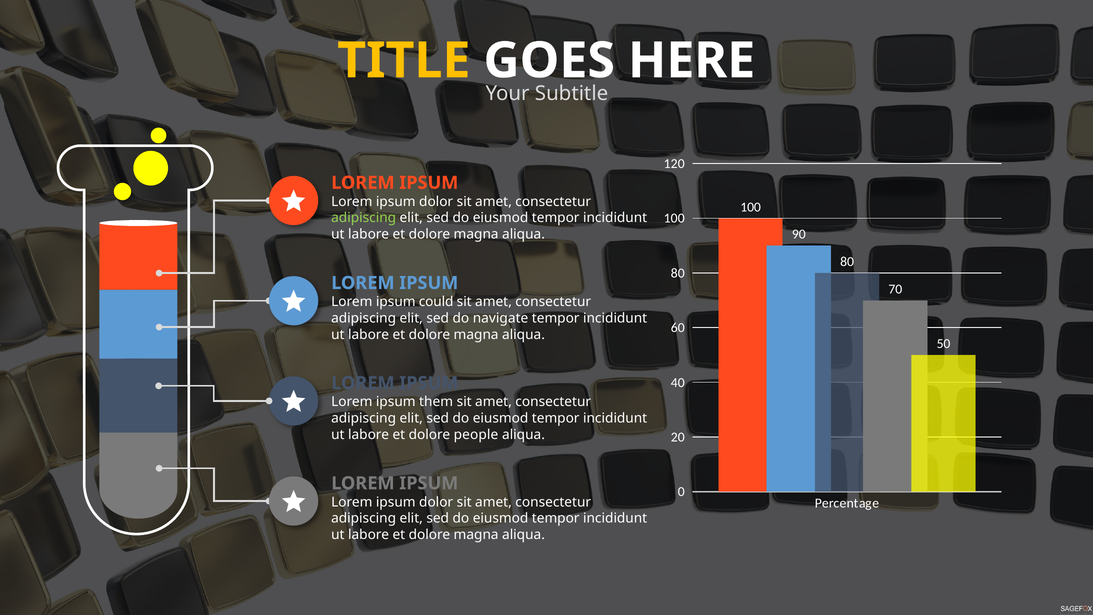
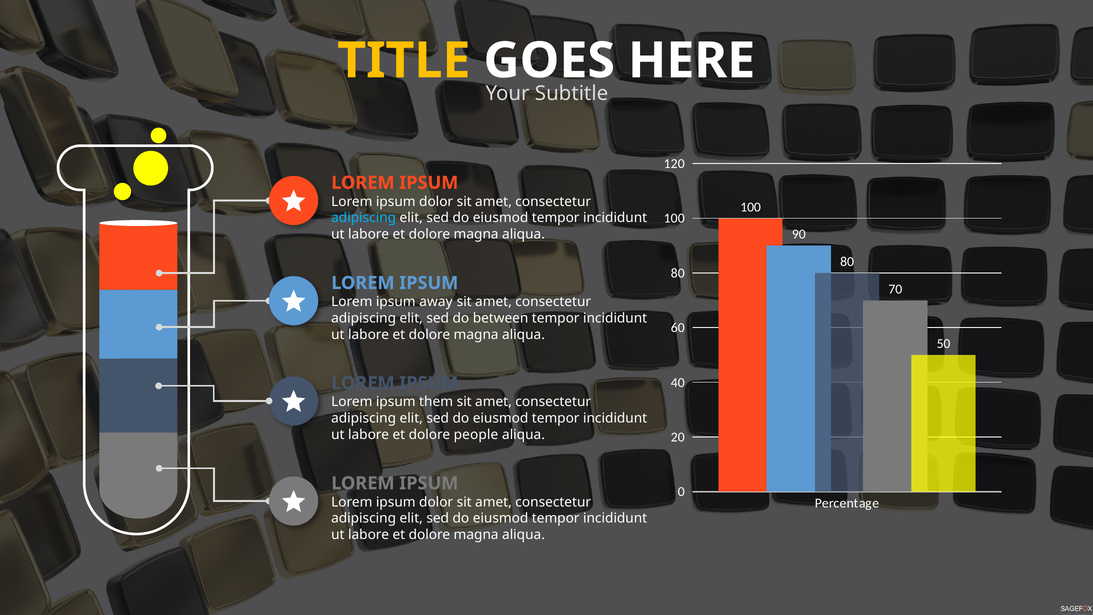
adipiscing colour: light green -> light blue (364, 218)
could: could -> away (436, 302)
navigate: navigate -> between (501, 318)
